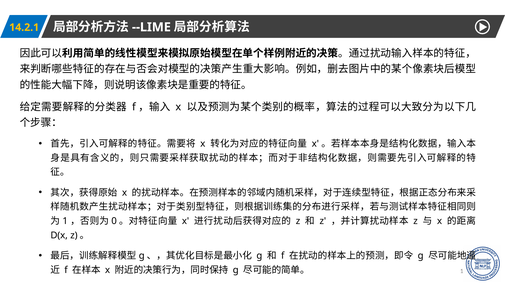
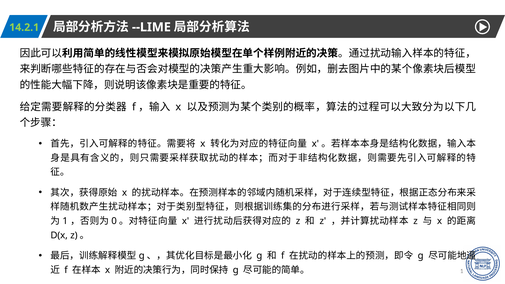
14.2.1 colour: yellow -> light green (24, 27)
